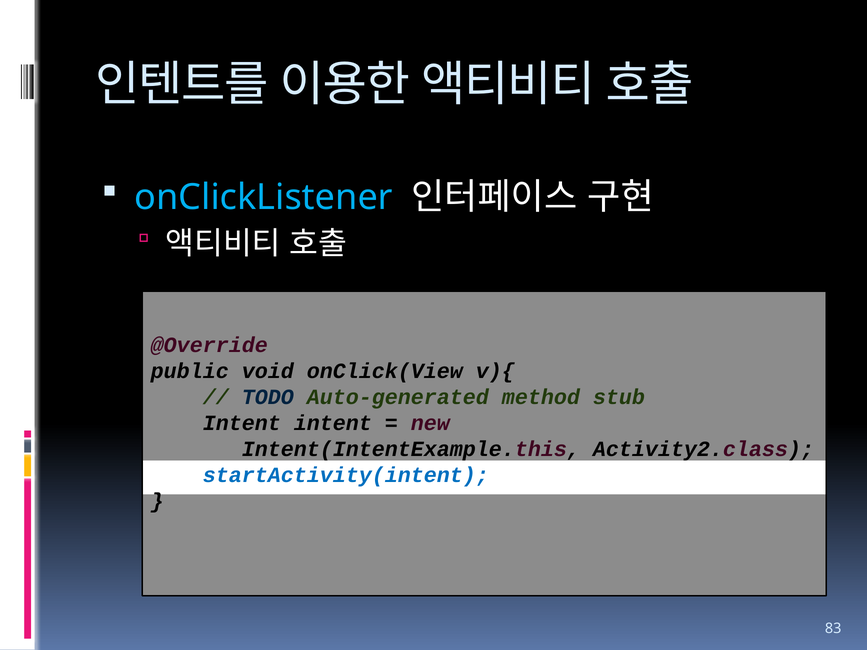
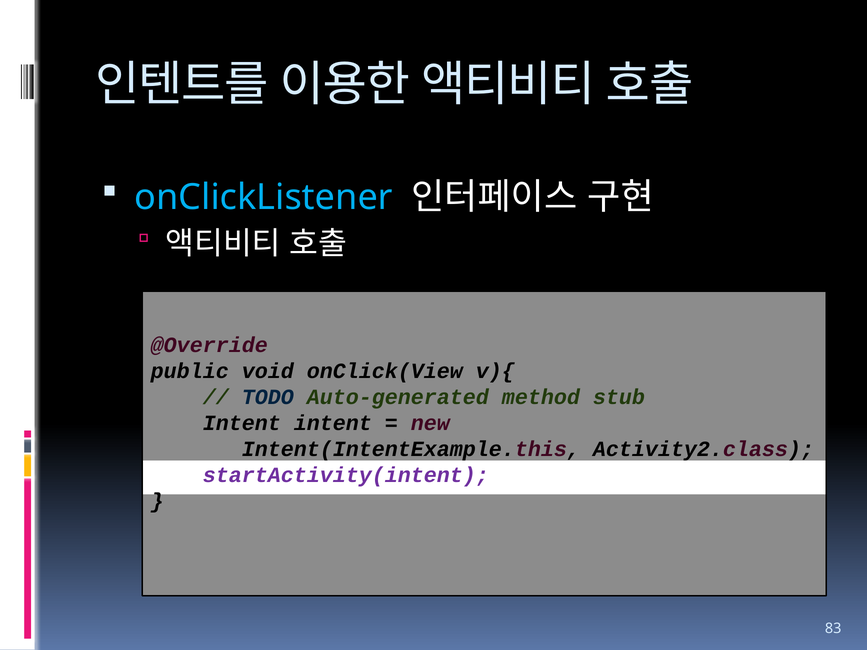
startActivity(intent colour: blue -> purple (346, 476)
